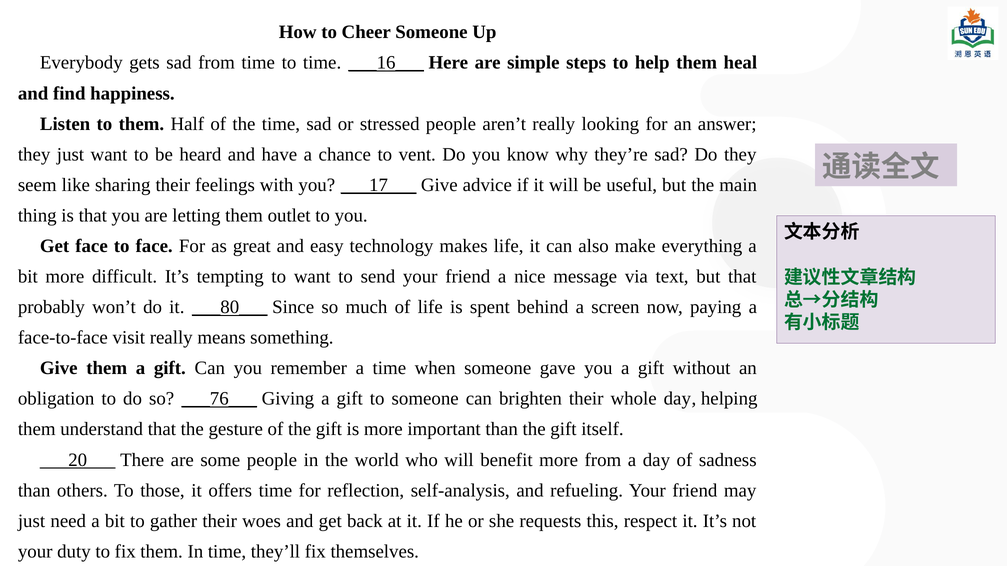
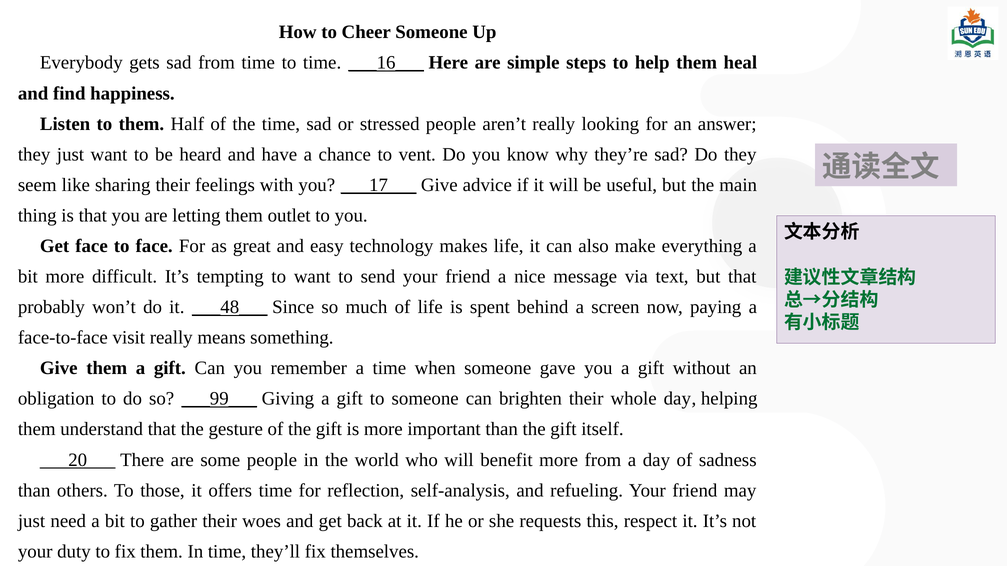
___80___: ___80___ -> ___48___ (230, 307)
___76___: ___76___ -> ___99___ (219, 399)
